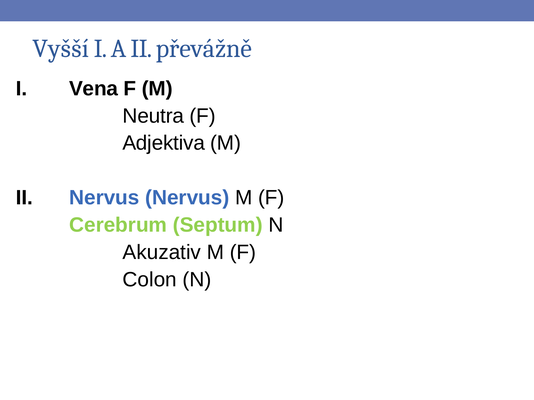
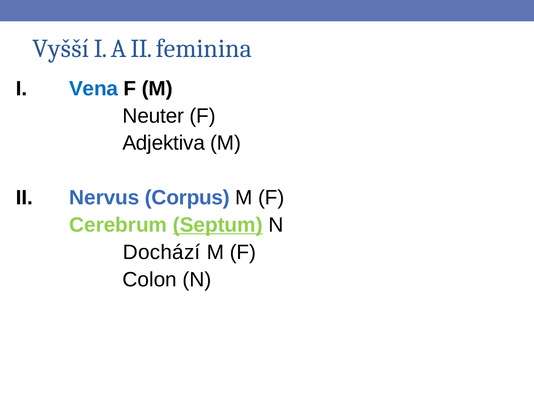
převážně: převážně -> feminina (204, 49)
Vena colour: black -> blue (94, 89)
Neutra: Neutra -> Neuter (153, 116)
Nervus Nervus: Nervus -> Corpus (187, 198)
Septum underline: none -> present (218, 225)
Akuzativ: Akuzativ -> Dochází (162, 253)
